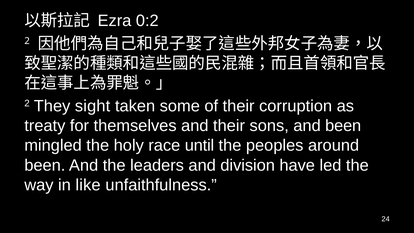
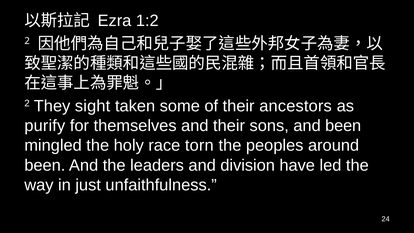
0:2: 0:2 -> 1:2 (147, 21)
corruption: corruption -> ancestors (296, 106)
treaty: treaty -> purify (45, 126)
until: until -> torn (199, 145)
like: like -> just (88, 185)
